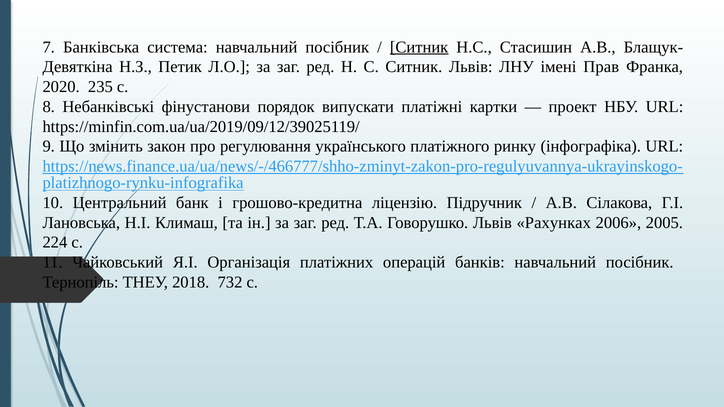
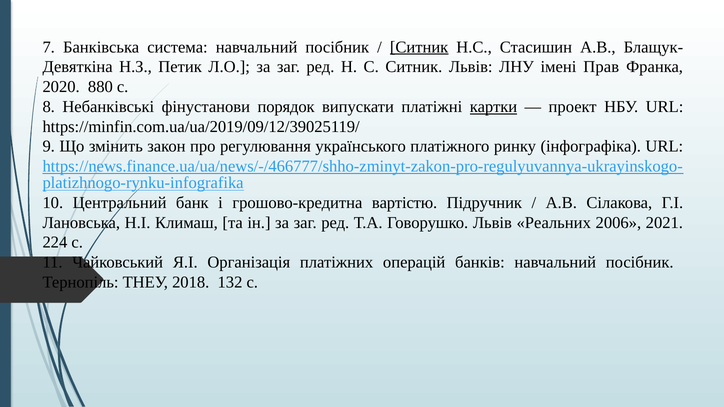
235: 235 -> 880 (100, 87)
картки underline: none -> present (493, 107)
ліцензію: ліцензію -> вартістю (405, 203)
Рахунках: Рахунках -> Реальних (554, 223)
2005: 2005 -> 2021 (664, 223)
732: 732 -> 132 (230, 282)
